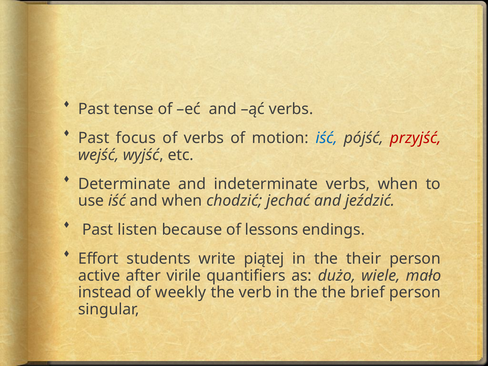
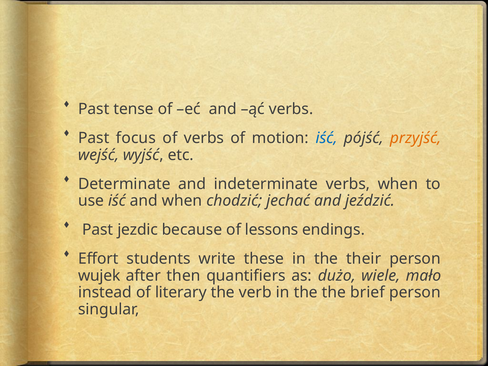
przyjść colour: red -> orange (416, 138)
listen: listen -> jezdic (138, 230)
piątej: piątej -> these (264, 259)
active: active -> wujek (99, 276)
virile: virile -> then (184, 276)
weekly: weekly -> literary (181, 292)
